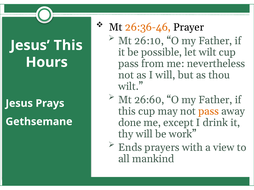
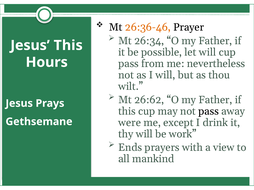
26:10: 26:10 -> 26:34 (149, 41)
let wilt: wilt -> will (208, 52)
26:60: 26:60 -> 26:62 (149, 100)
pass colour: orange -> black (209, 111)
done: done -> were (130, 123)
